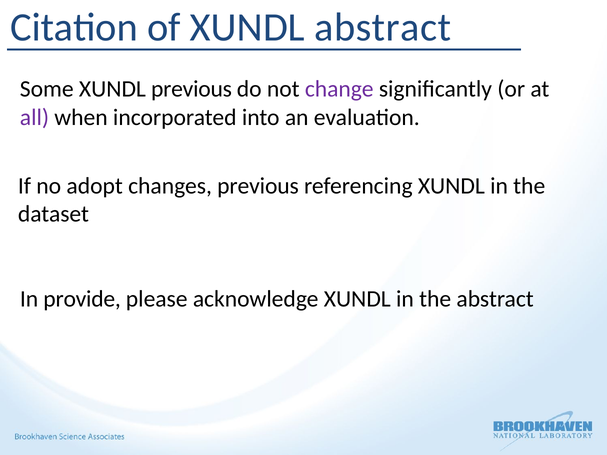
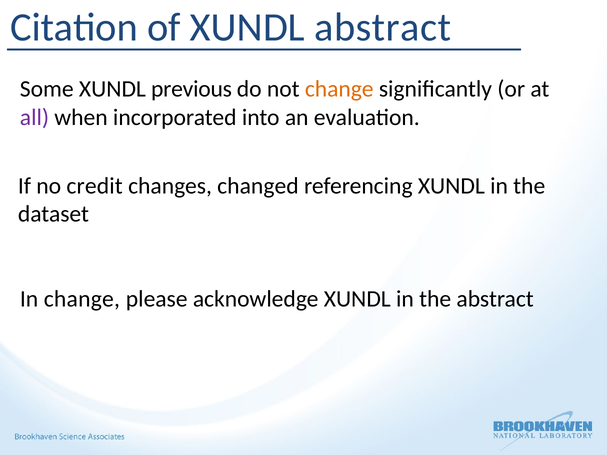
change colour: purple -> orange (339, 89)
adopt: adopt -> credit (95, 186)
changes previous: previous -> changed (258, 186)
In provide: provide -> change (82, 299)
